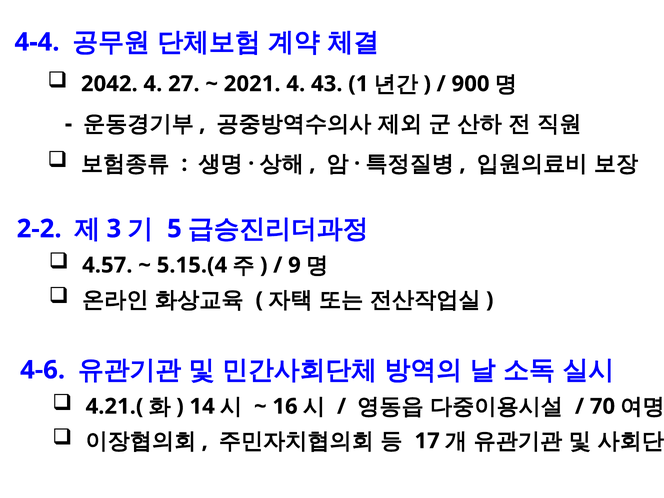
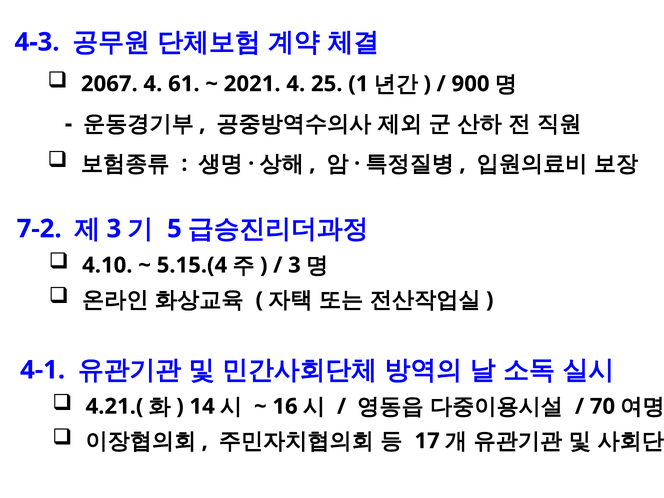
4-4: 4-4 -> 4-3 (37, 42)
2042: 2042 -> 2067 (109, 84)
27: 27 -> 61 (184, 84)
43: 43 -> 25 (327, 84)
2-2: 2-2 -> 7-2 (39, 229)
4.57: 4.57 -> 4.10 (107, 265)
9: 9 -> 3 (294, 265)
4-6: 4-6 -> 4-1 (43, 370)
